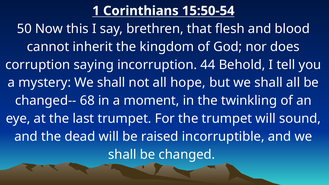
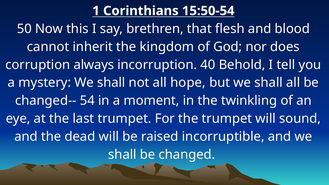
saying: saying -> always (94, 65)
44: 44 -> 40 (208, 65)
68: 68 -> 54 (87, 101)
